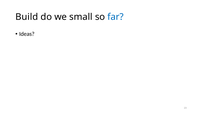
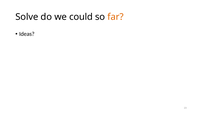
Build: Build -> Solve (27, 17)
small: small -> could (81, 17)
far colour: blue -> orange (116, 17)
